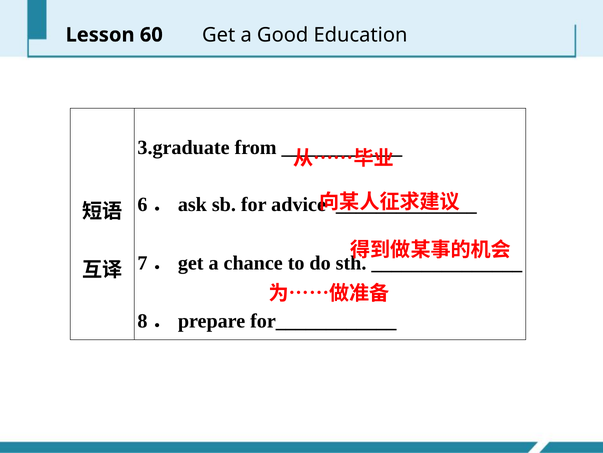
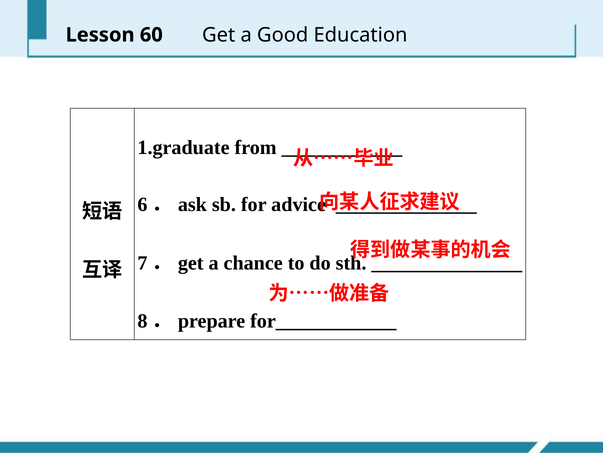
3.graduate: 3.graduate -> 1.graduate (184, 147)
